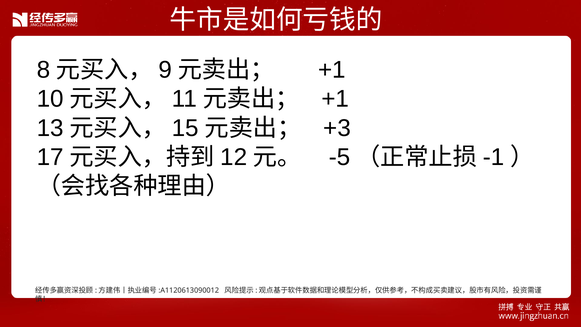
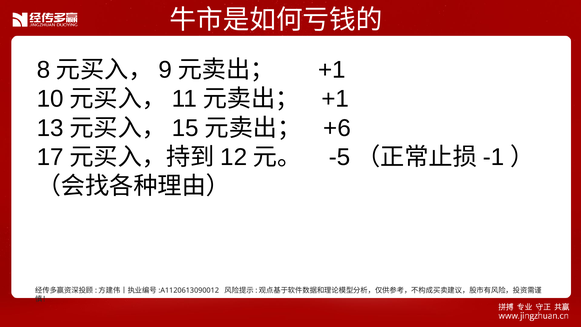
+3: +3 -> +6 (337, 128)
